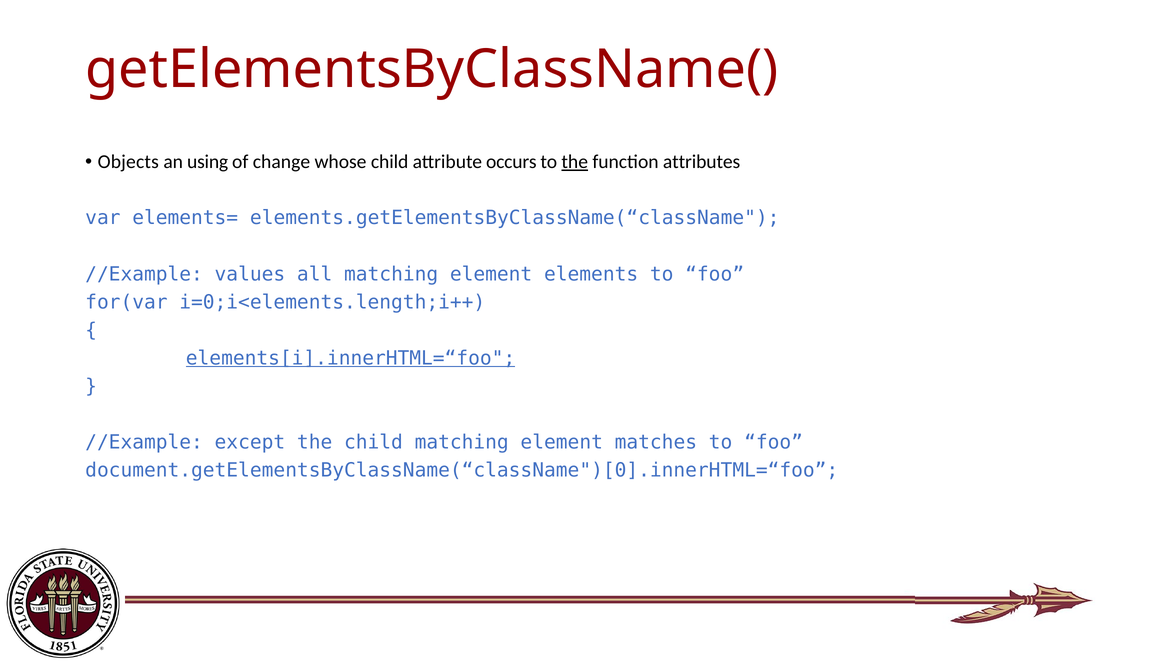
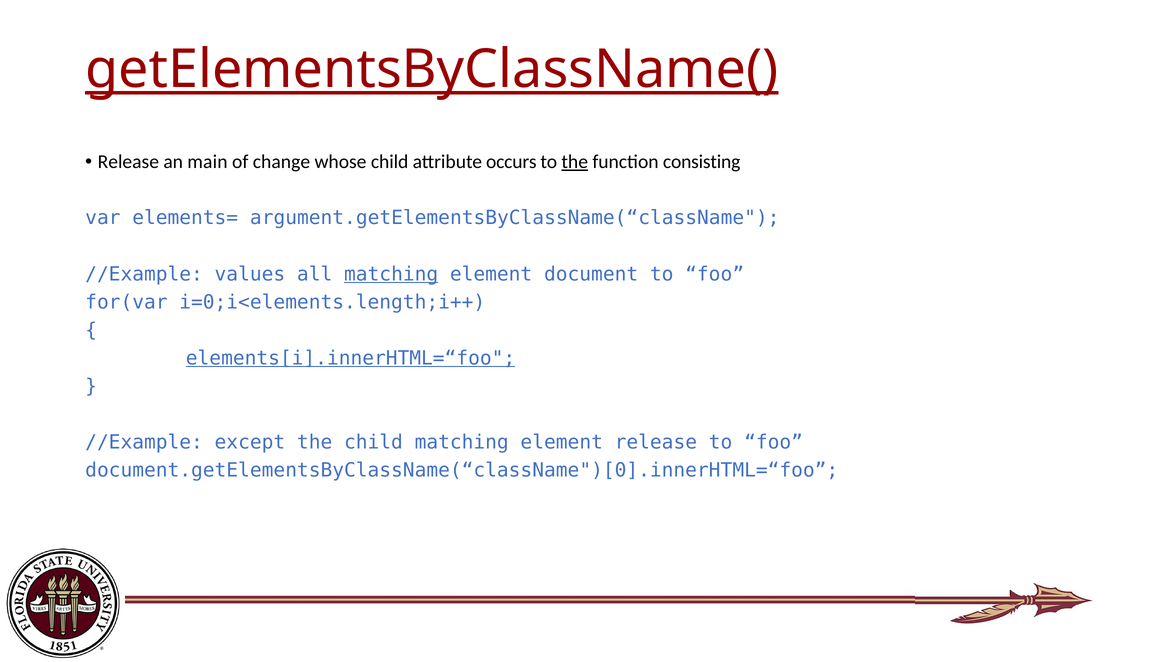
getElementsByClassName( underline: none -> present (432, 70)
Objects: Objects -> Release (128, 162)
using: using -> main (207, 162)
attributes: attributes -> consisting (702, 162)
elements.getElementsByClassName(“className: elements.getElementsByClassName(“className -> argument.getElementsByClassName(“className (515, 218)
matching underline: none -> present (391, 274)
elements: elements -> document (591, 274)
element matches: matches -> release (656, 442)
